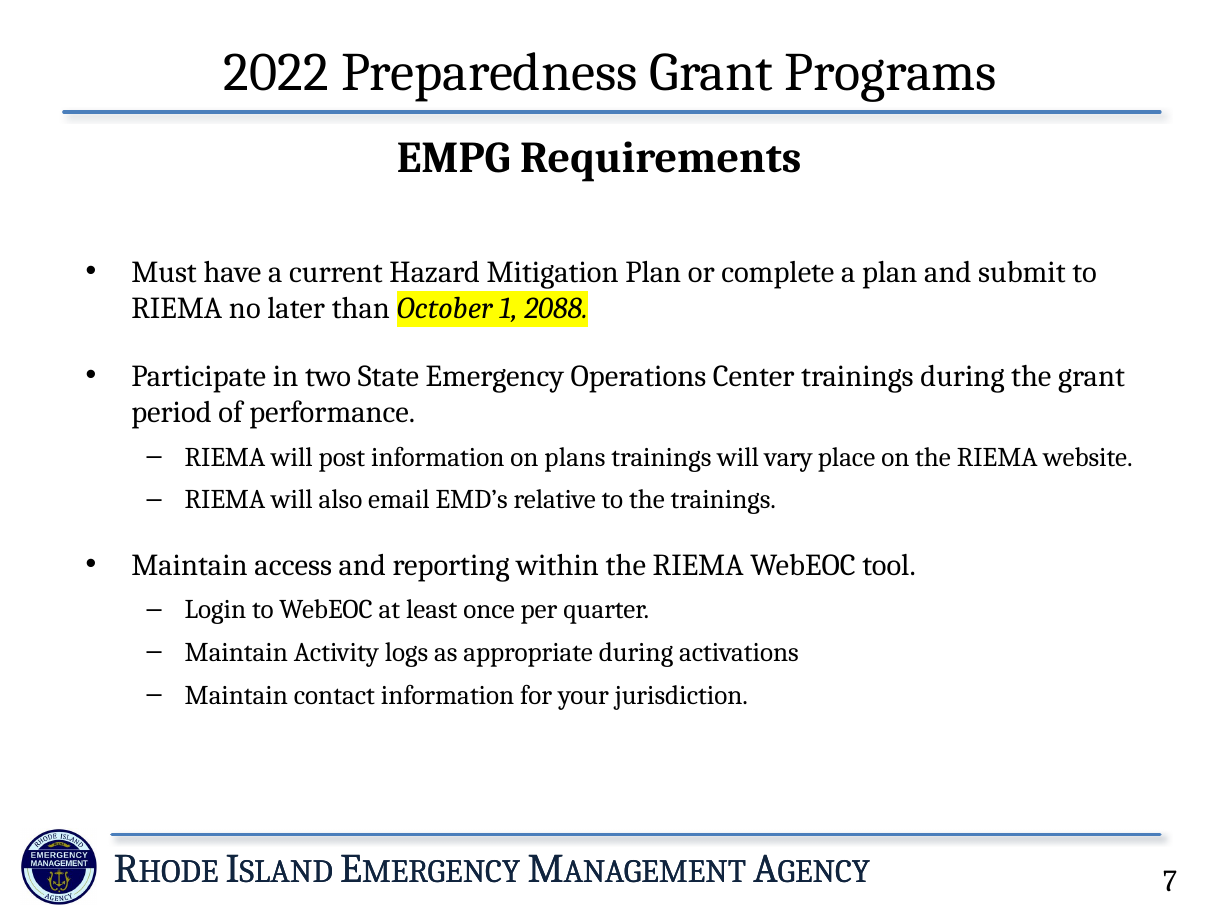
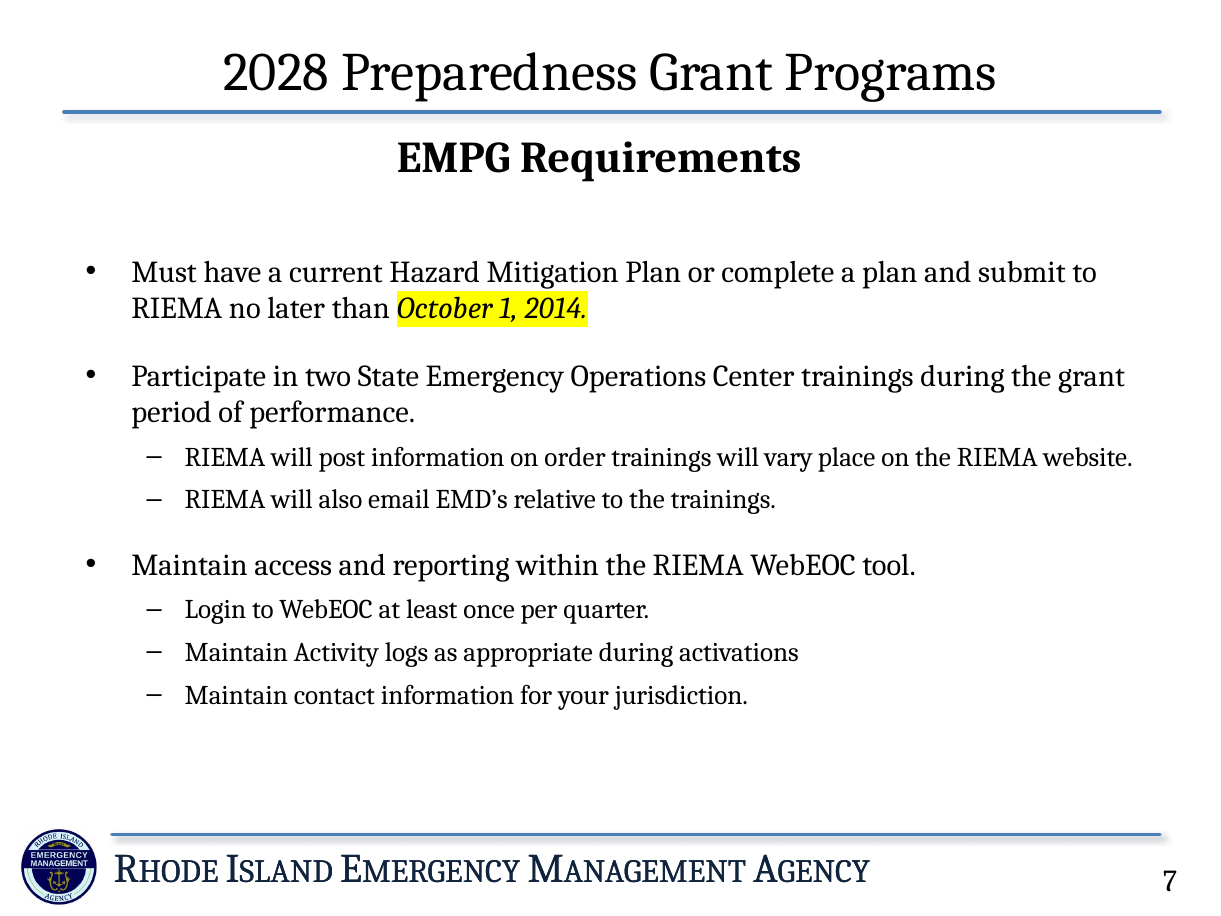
2022: 2022 -> 2028 (276, 73)
2088: 2088 -> 2014 (556, 309)
plans: plans -> order (575, 457)
